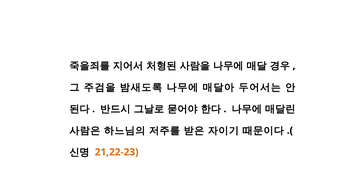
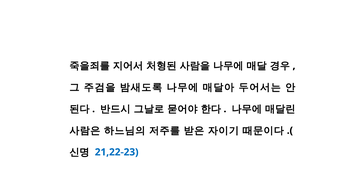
21,22-23 colour: orange -> blue (117, 152)
